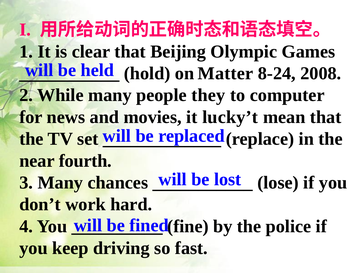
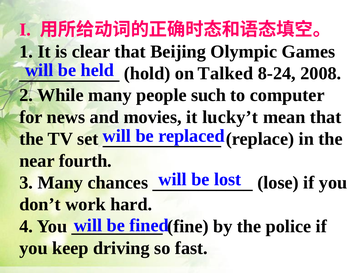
Matter: Matter -> Talked (225, 73)
they: they -> such (209, 95)
